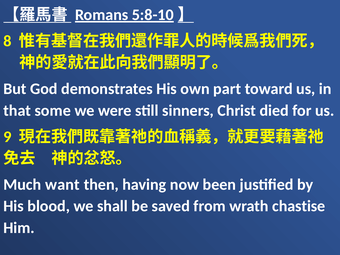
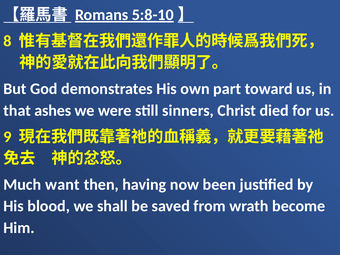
some: some -> ashes (53, 110)
chastise: chastise -> become (299, 206)
